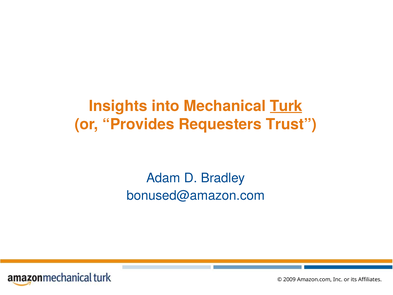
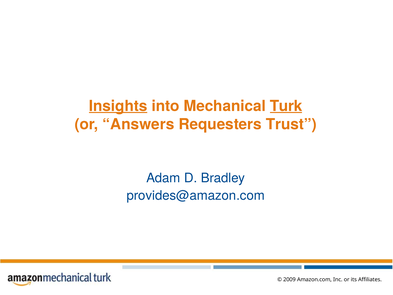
Insights underline: none -> present (118, 106)
Provides: Provides -> Answers (138, 124)
bonused@amazon.com: bonused@amazon.com -> provides@amazon.com (196, 195)
